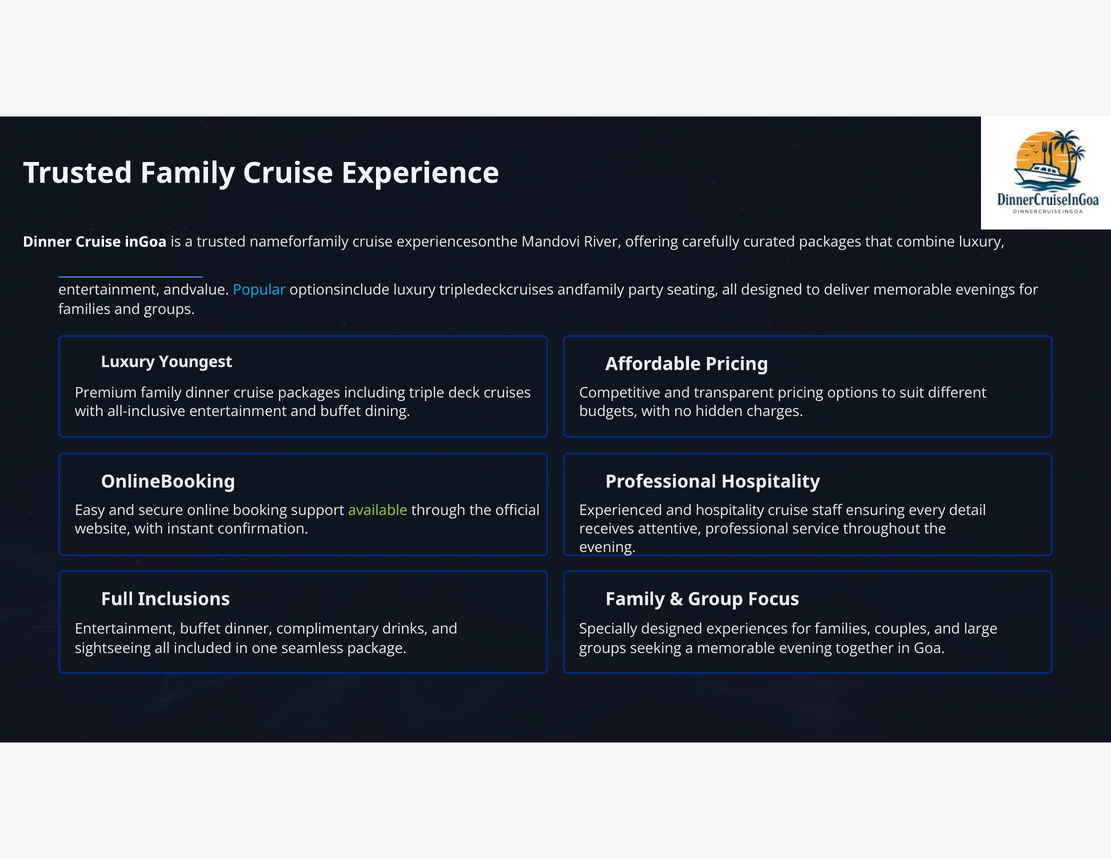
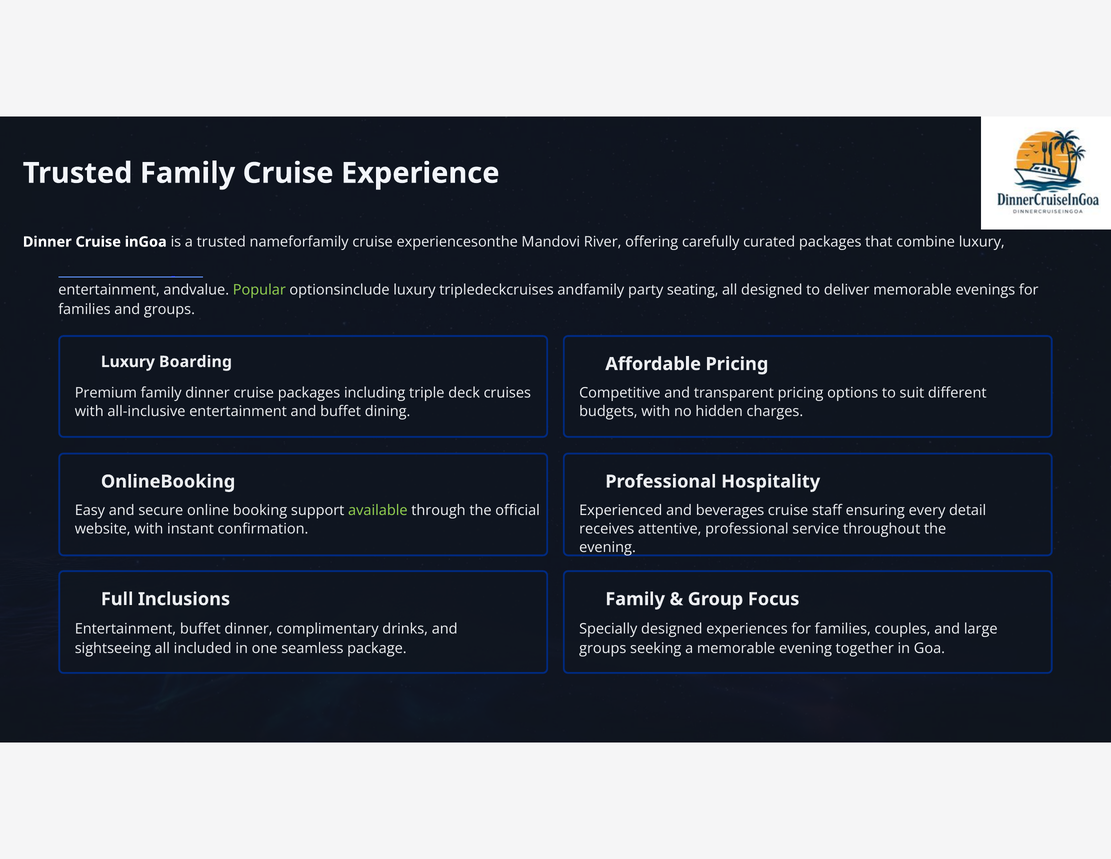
Popular colour: light blue -> light green (259, 290)
Youngest: Youngest -> Boarding (195, 362)
and hospitality: hospitality -> beverages (730, 511)
